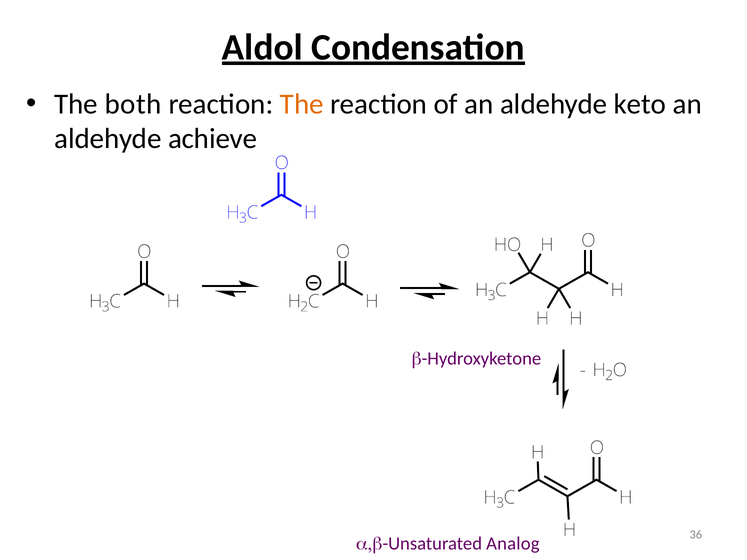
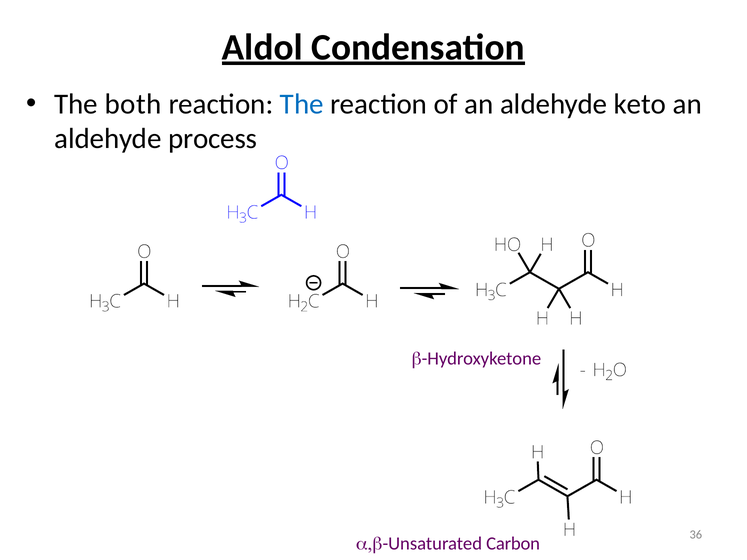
The colour: orange -> blue (302, 104)
achieve: achieve -> process (213, 139)
Analog: Analog -> Carbon (513, 544)
